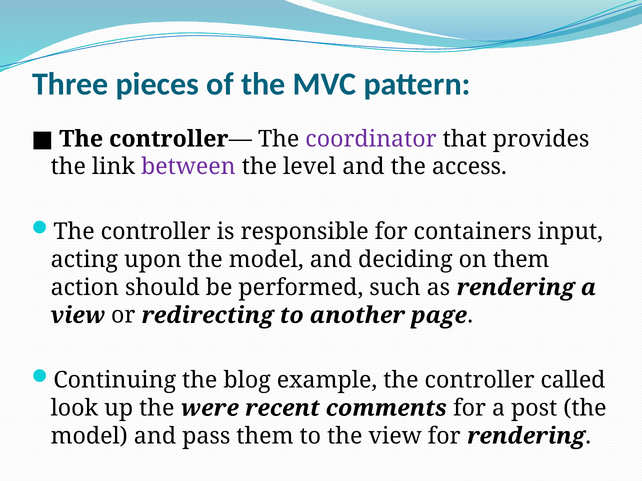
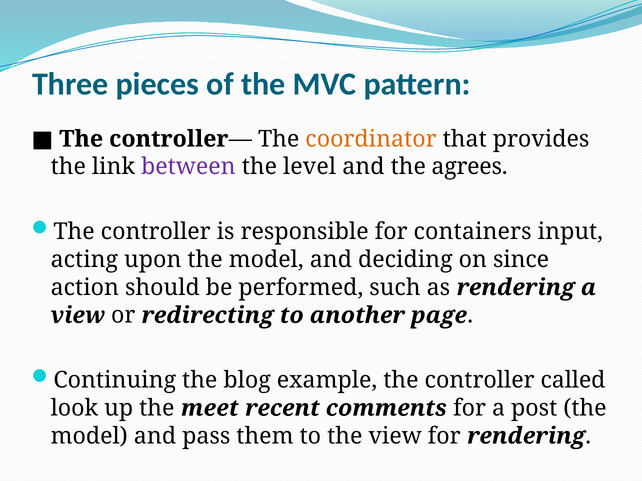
coordinator colour: purple -> orange (371, 139)
access: access -> agrees (470, 167)
on them: them -> since (521, 260)
were: were -> meet (210, 409)
